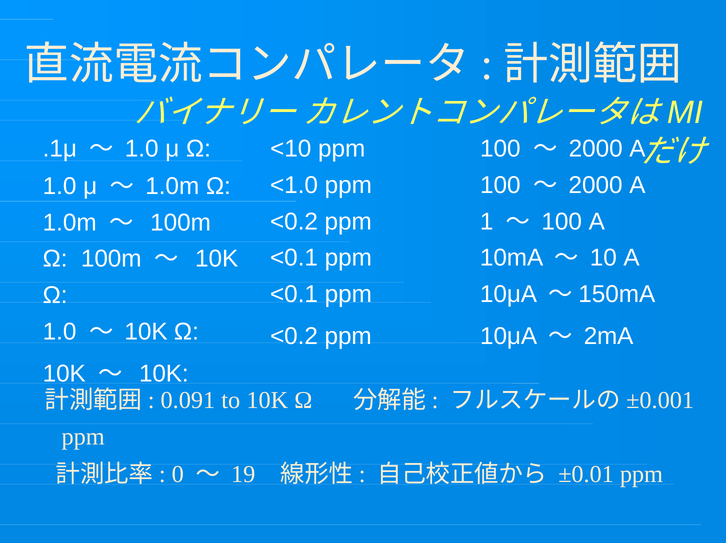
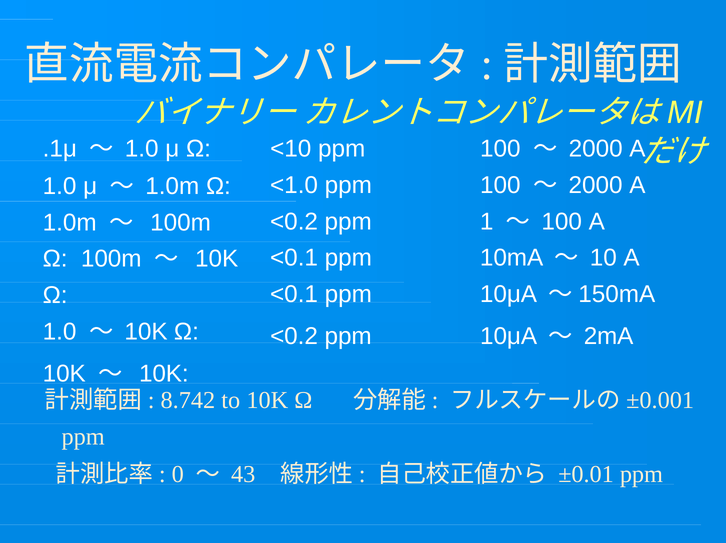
0.091: 0.091 -> 8.742 (188, 401)
19: 19 -> 43 (243, 475)
